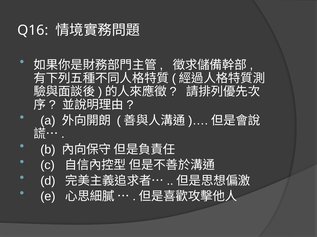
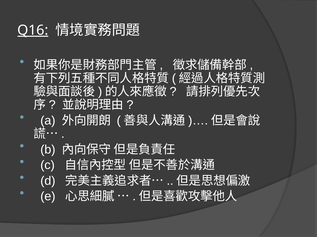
Q16 underline: none -> present (33, 30)
